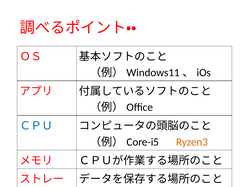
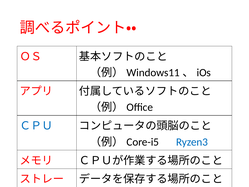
Ryzen3 colour: orange -> blue (192, 142)
